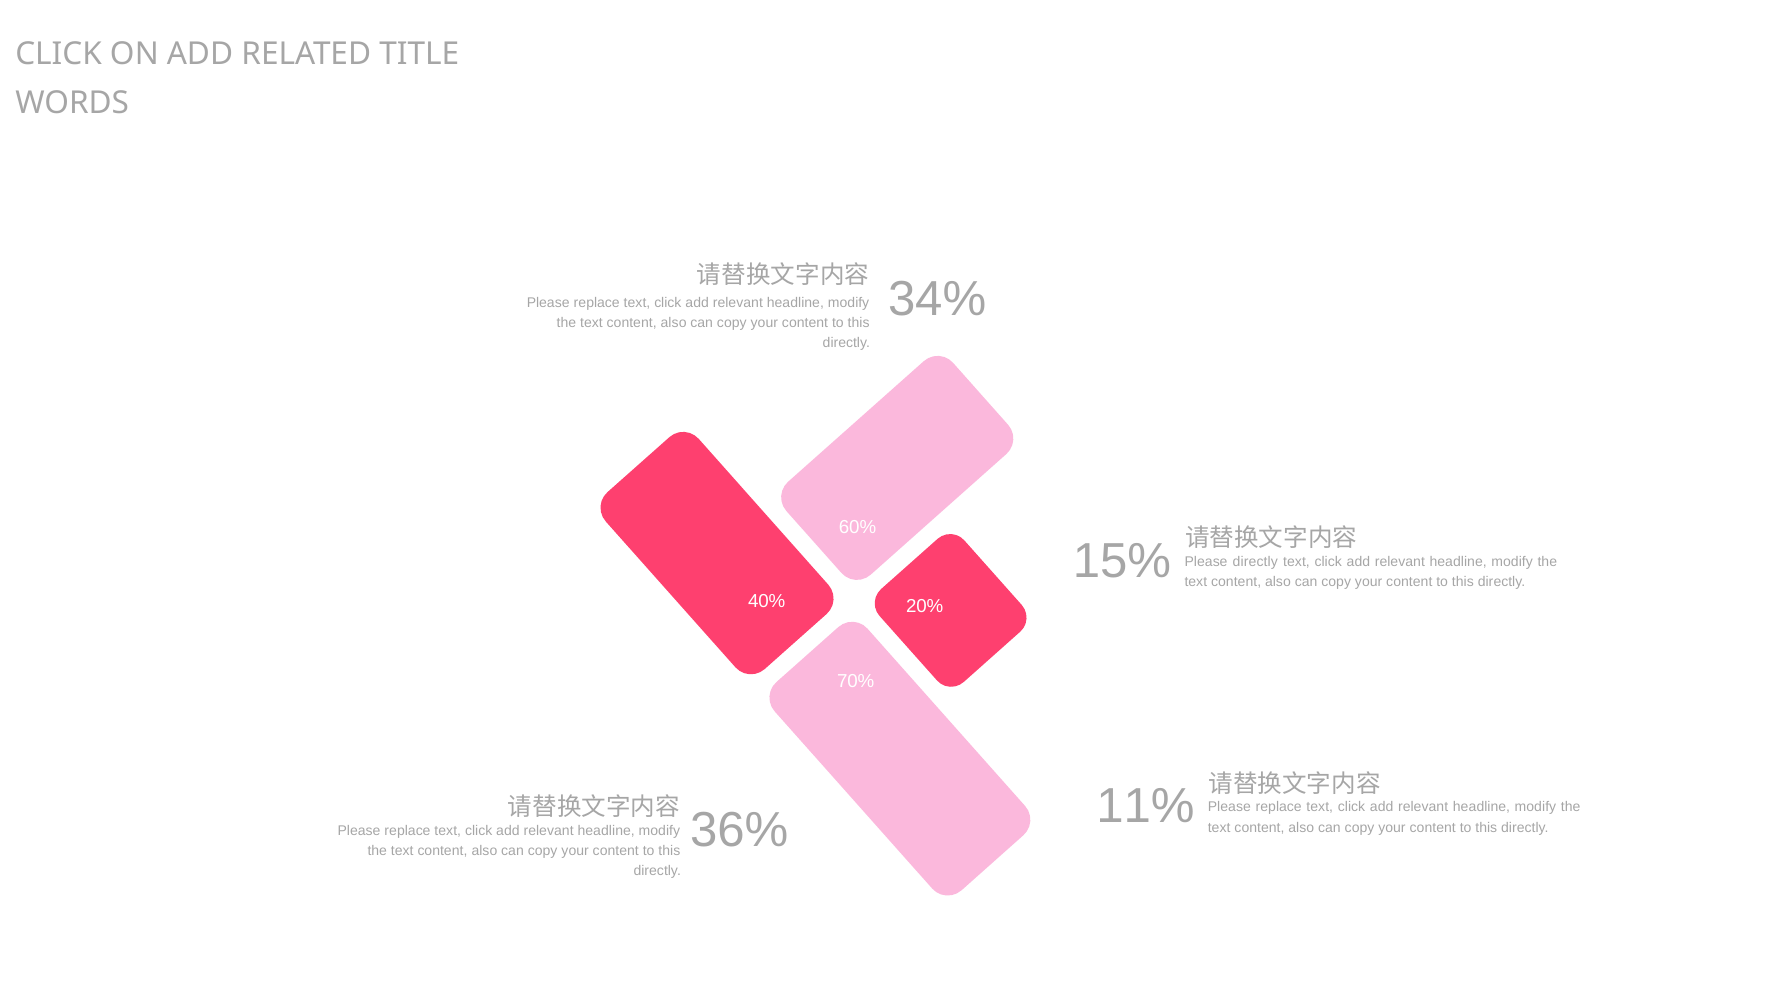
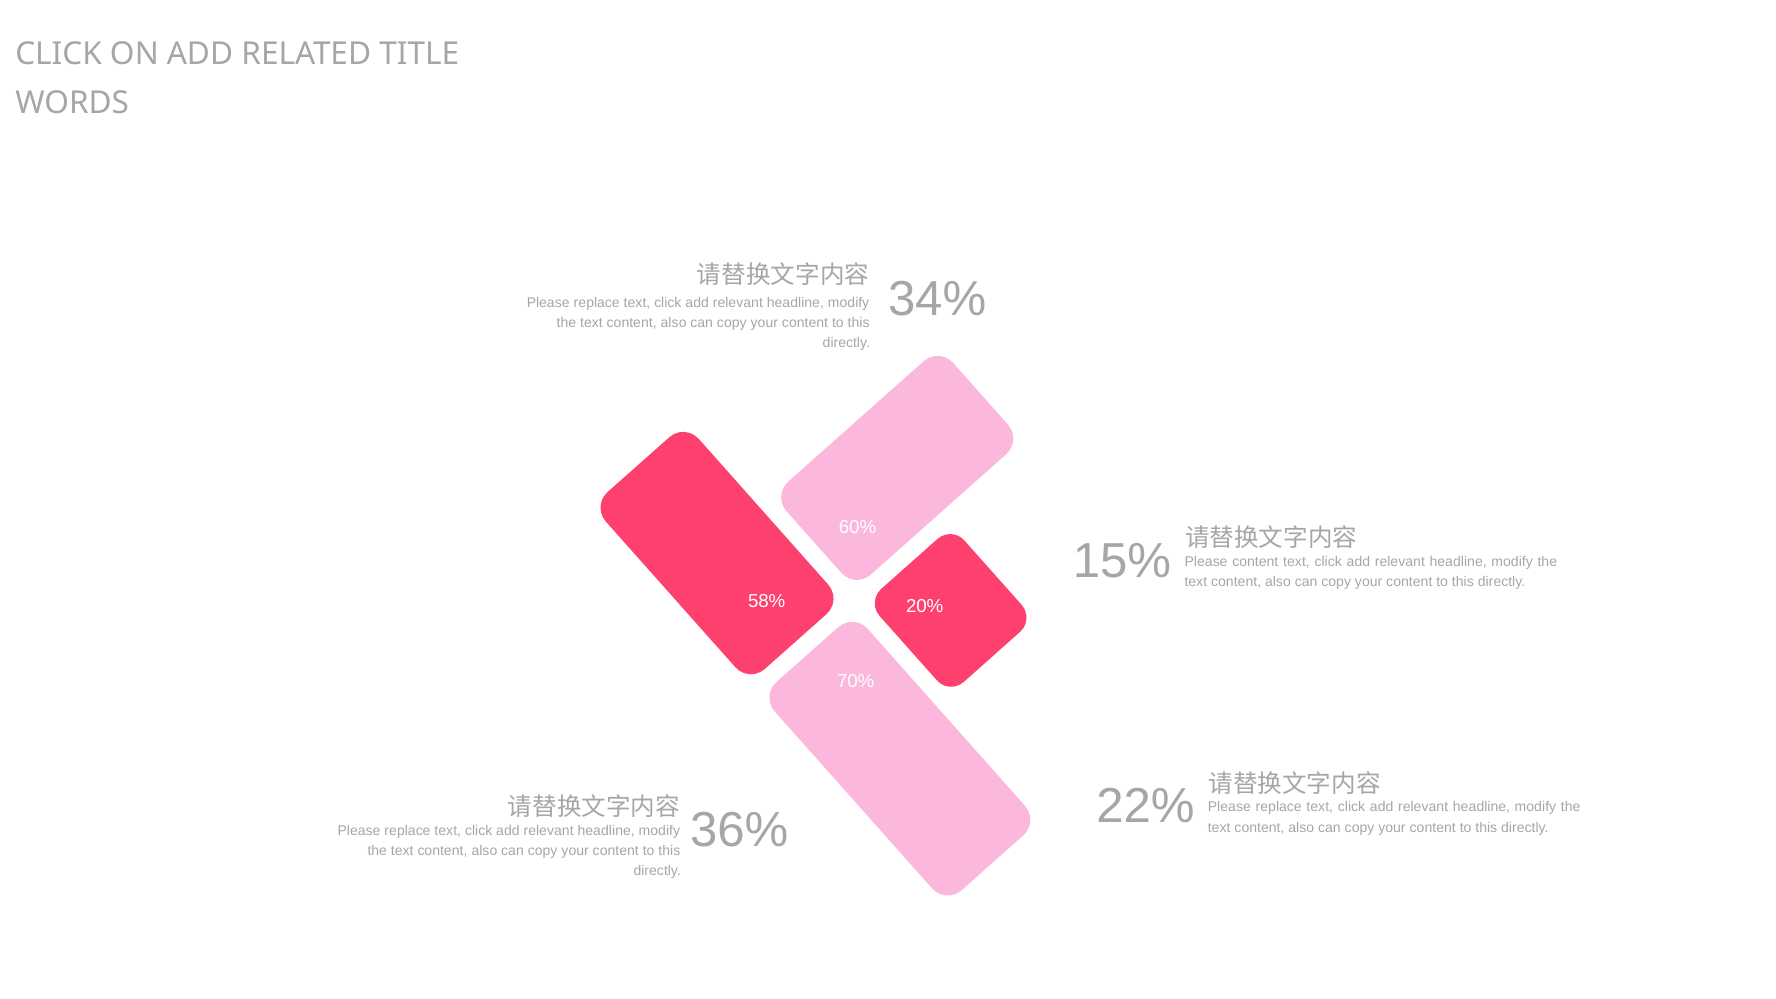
Please directly: directly -> content (1255, 562)
40%: 40% -> 58% (767, 602)
11%: 11% -> 22% (1145, 806)
